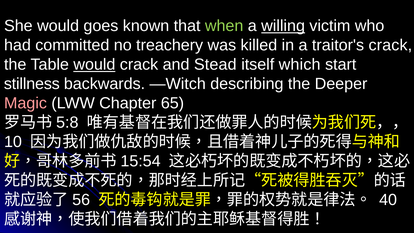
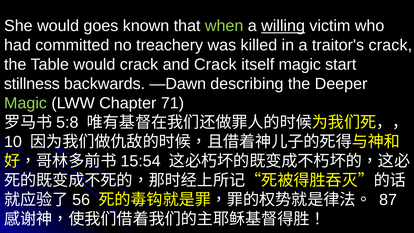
would underline: present -> none (94, 64)
and Stead: Stead -> Crack (215, 64)
itself which: which -> magic (300, 64)
―Witch: ―Witch -> ―Dawn (178, 84)
Magic colour: pink -> light green (26, 103)
65: 65 -> 71 (172, 103)
40: 40 -> 87 (388, 200)
